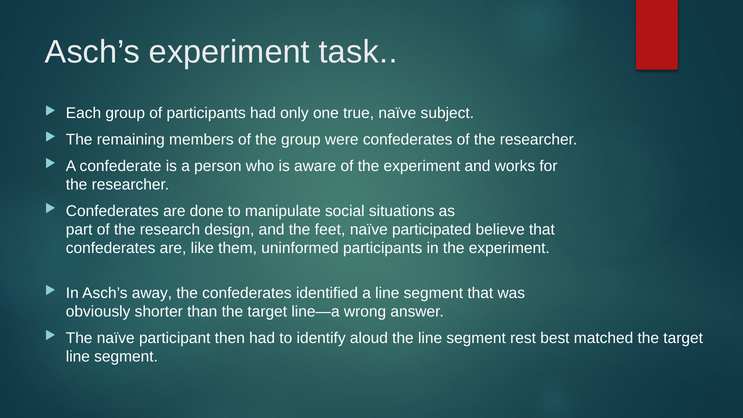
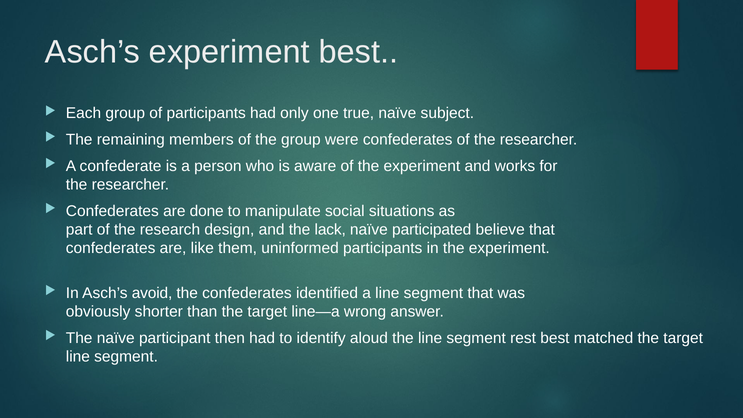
experiment task: task -> best (358, 52)
feet: feet -> lack (330, 229)
away: away -> avoid (152, 293)
